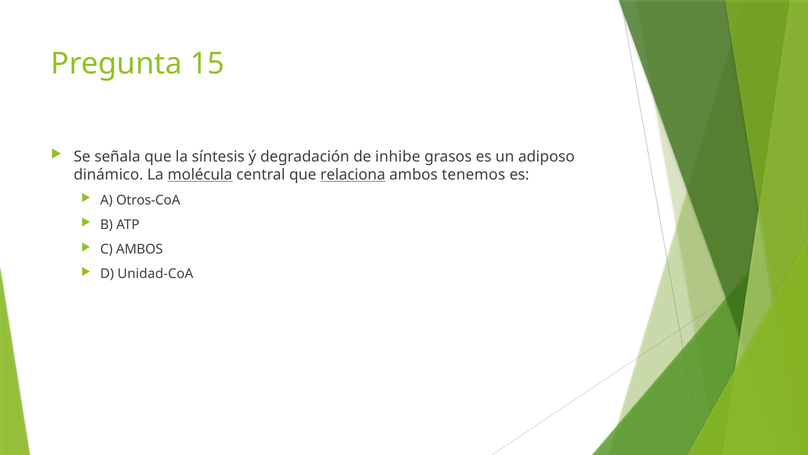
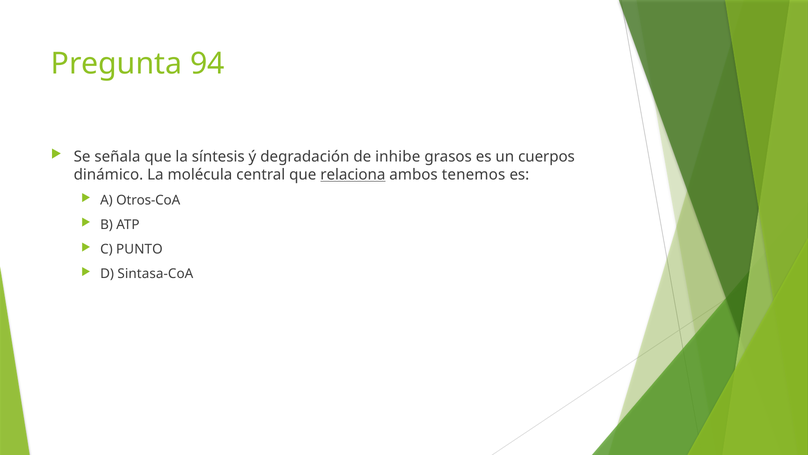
15: 15 -> 94 (207, 64)
adiposo: adiposo -> cuerpos (547, 156)
molécula underline: present -> none (200, 175)
C AMBOS: AMBOS -> PUNTO (139, 249)
Unidad-CoA: Unidad-CoA -> Sintasa-CoA (155, 274)
